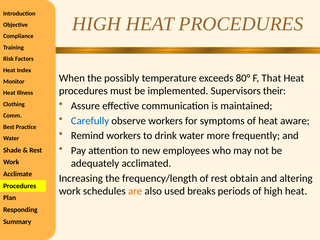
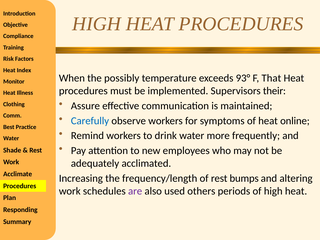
80°: 80° -> 93° (243, 78)
aware: aware -> online (295, 121)
obtain: obtain -> bumps (244, 178)
are colour: orange -> purple (135, 191)
breaks: breaks -> others (201, 191)
